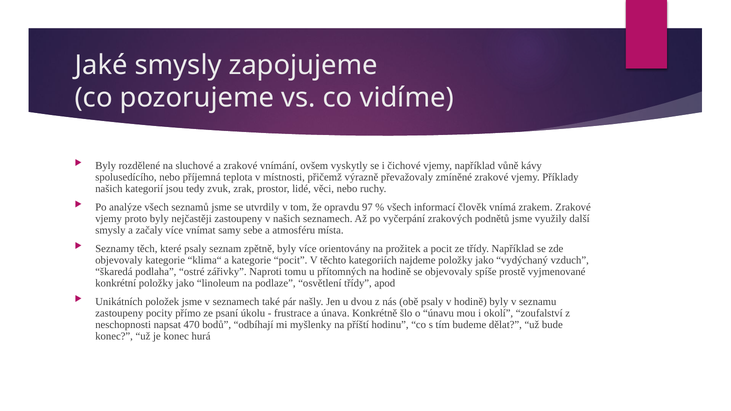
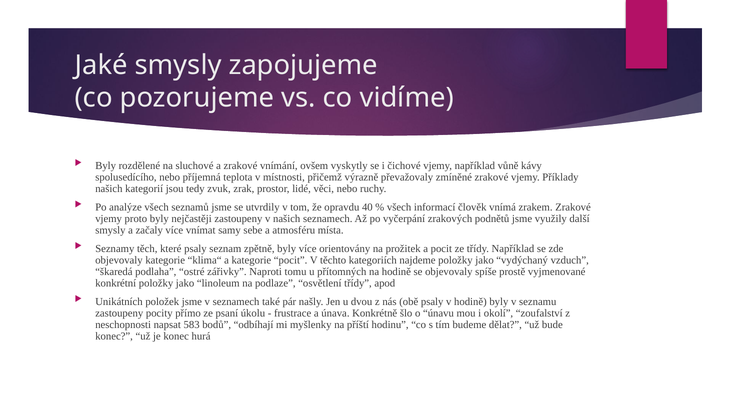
97: 97 -> 40 (367, 207)
470: 470 -> 583 (192, 325)
